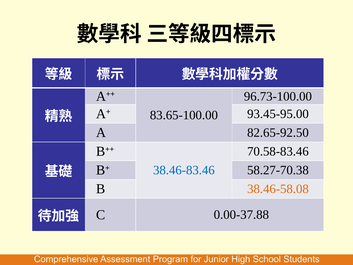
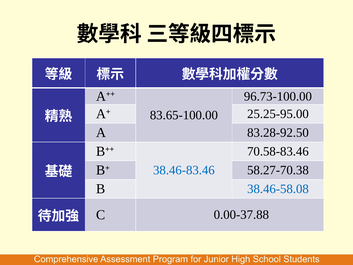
93.45-95.00: 93.45-95.00 -> 25.25-95.00 (278, 114)
82.65-92.50: 82.65-92.50 -> 83.28-92.50 (278, 133)
38.46-58.08 colour: orange -> blue (278, 189)
